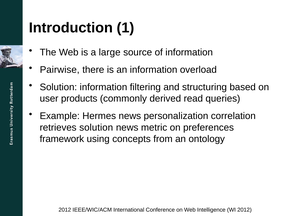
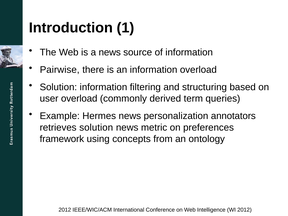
a large: large -> news (110, 52)
user products: products -> overload (79, 99)
read: read -> term (193, 99)
correlation: correlation -> annotators (233, 116)
